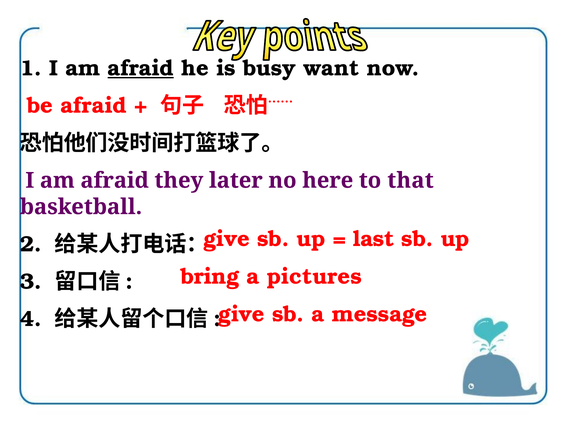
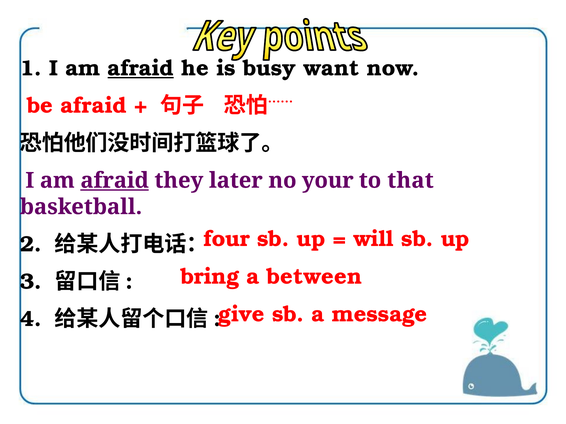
afraid underline: none -> present (115, 181)
here: here -> your (328, 181)
give: give -> four (227, 239)
last: last -> will (374, 239)
pictures: pictures -> between (314, 277)
